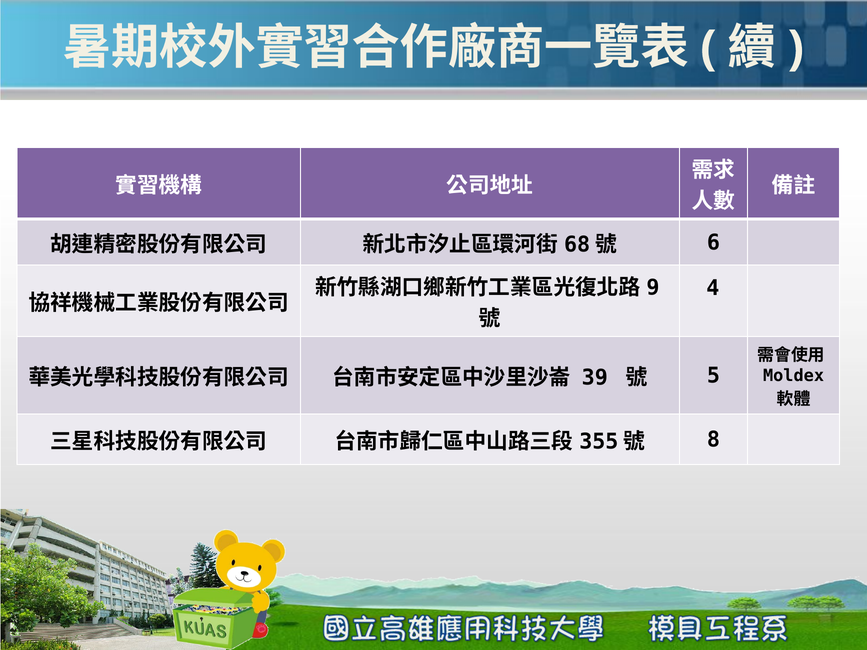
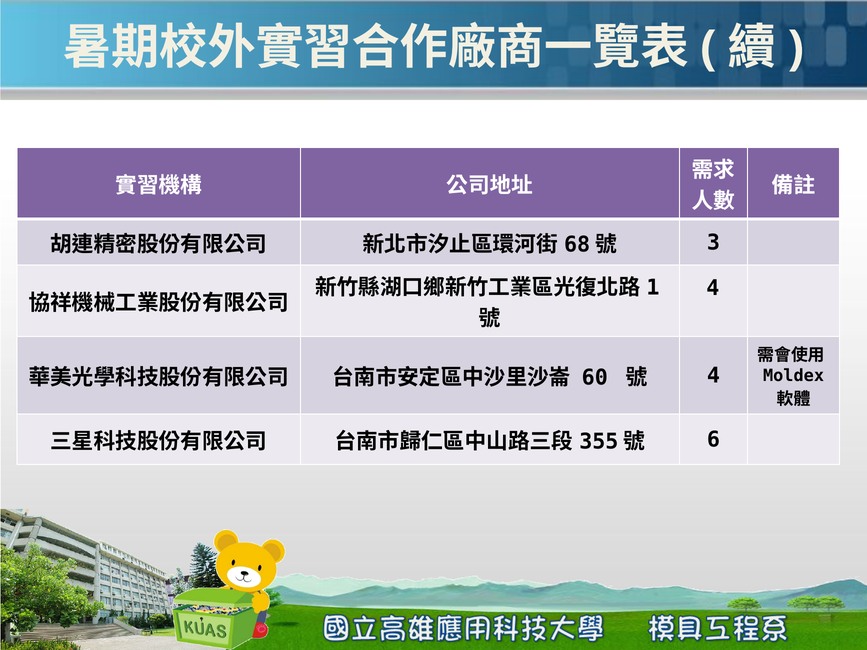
6: 6 -> 3 (713, 242)
9: 9 -> 1 (653, 288)
39: 39 -> 60 (595, 378)
5: 5 -> 4 (713, 376)
8: 8 -> 6 (713, 440)
